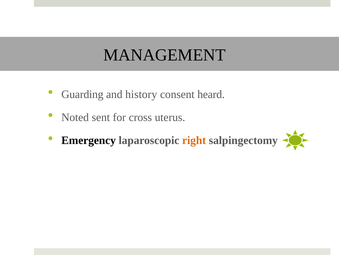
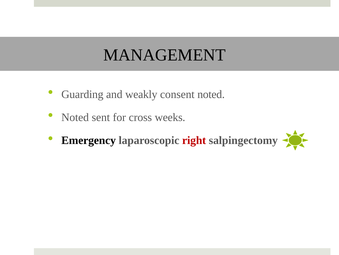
history: history -> weakly (141, 94)
consent heard: heard -> noted (211, 94)
uterus: uterus -> weeks (170, 117)
right colour: orange -> red (194, 140)
